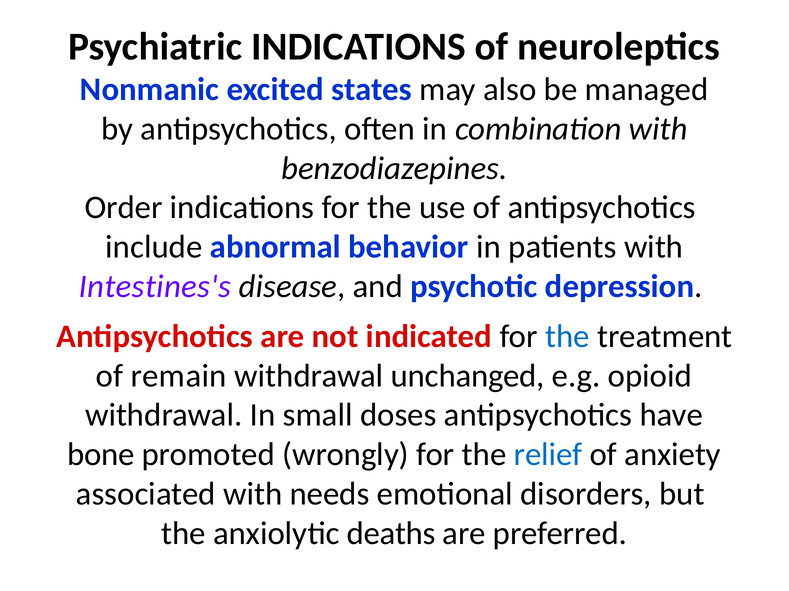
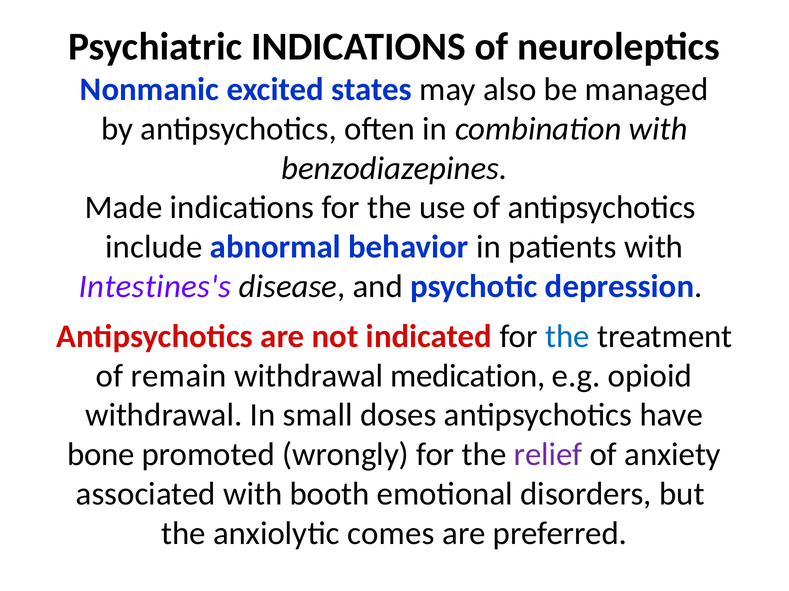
Order: Order -> Made (124, 208)
unchanged: unchanged -> medication (468, 376)
relief colour: blue -> purple (548, 455)
needs: needs -> booth (330, 495)
deaths: deaths -> comes (391, 534)
